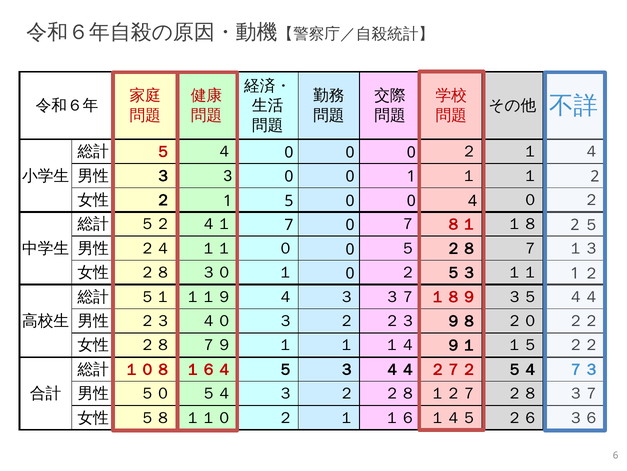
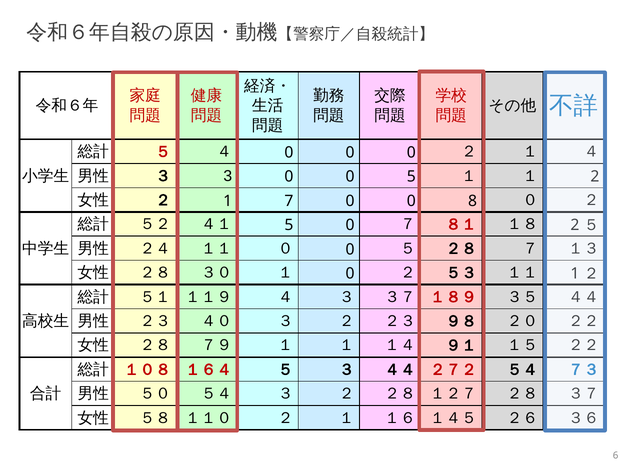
0 1: 1 -> 5 (411, 176)
5: 5 -> 7 (289, 201)
4: 4 -> 8 (472, 201)
４１ 7: 7 -> 5 (289, 225)
